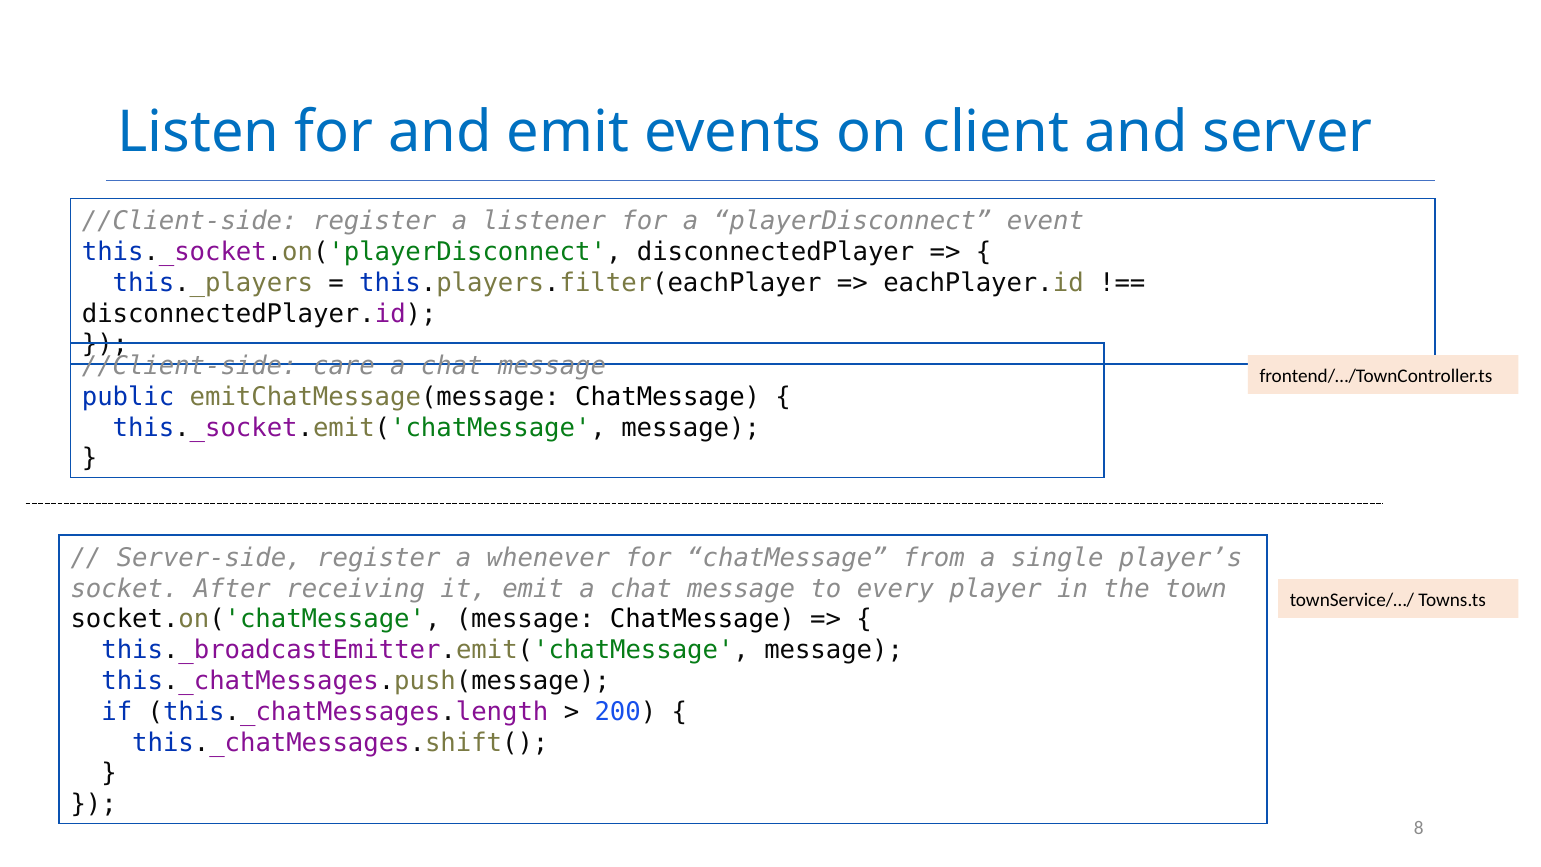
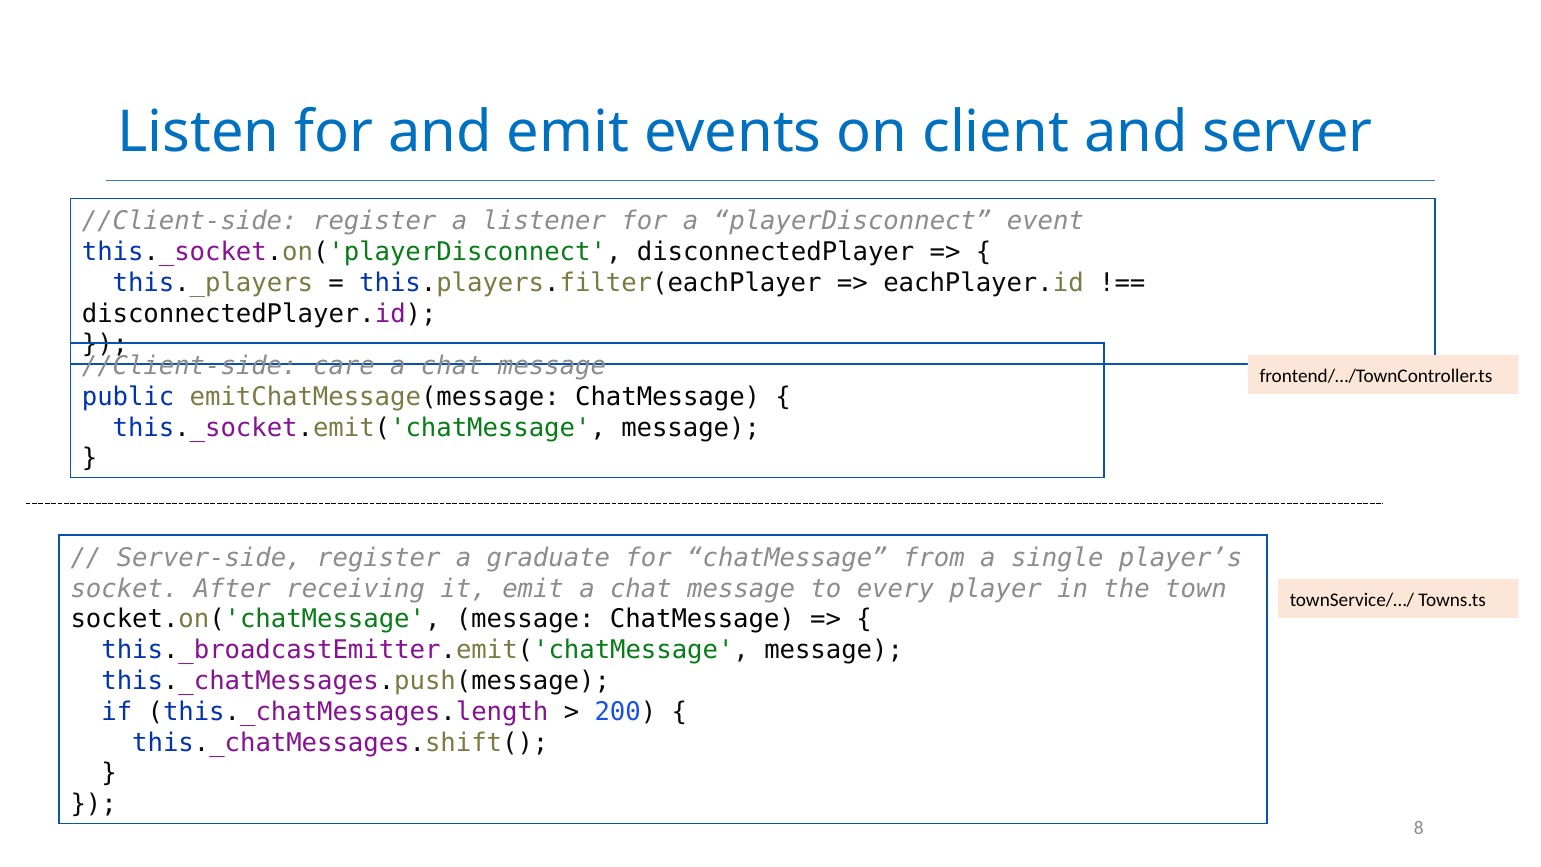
whenever: whenever -> graduate (548, 558)
